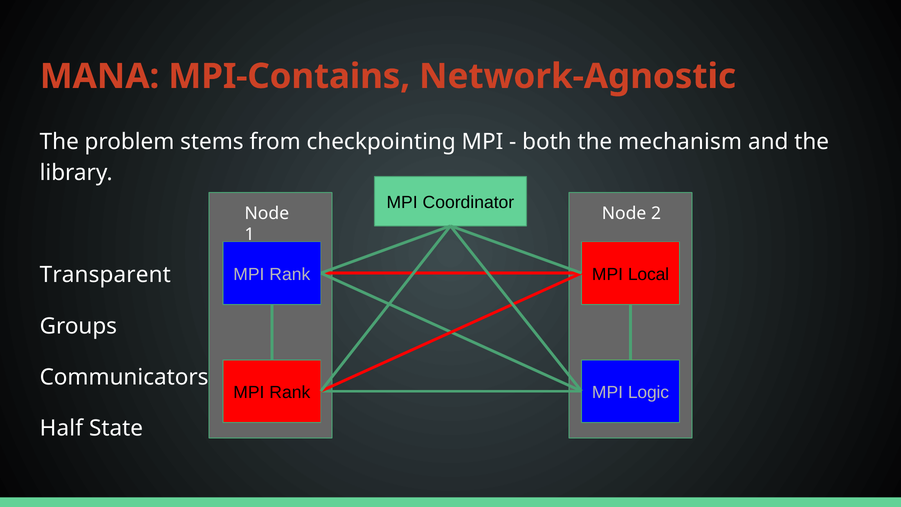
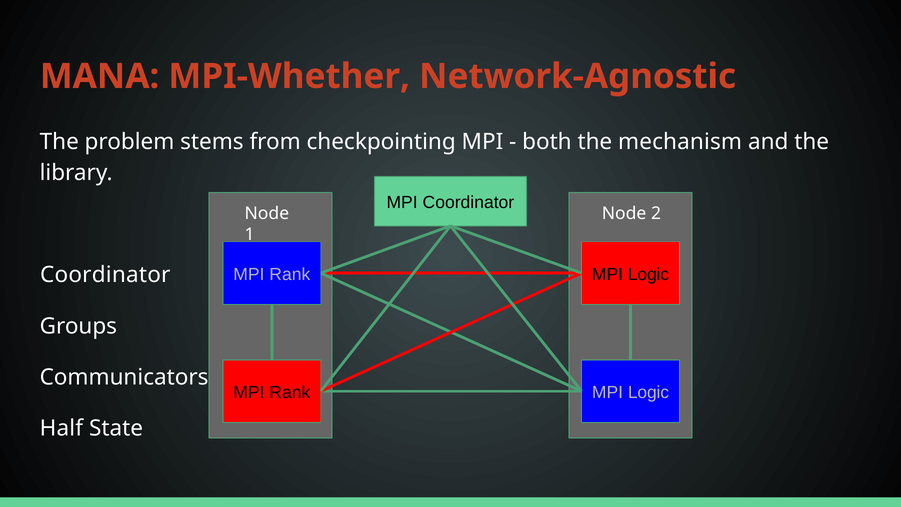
MPI-Contains: MPI-Contains -> MPI-Whether (289, 76)
Local: Local -> Logic (649, 274)
Transparent: Transparent -> Coordinator (105, 275)
